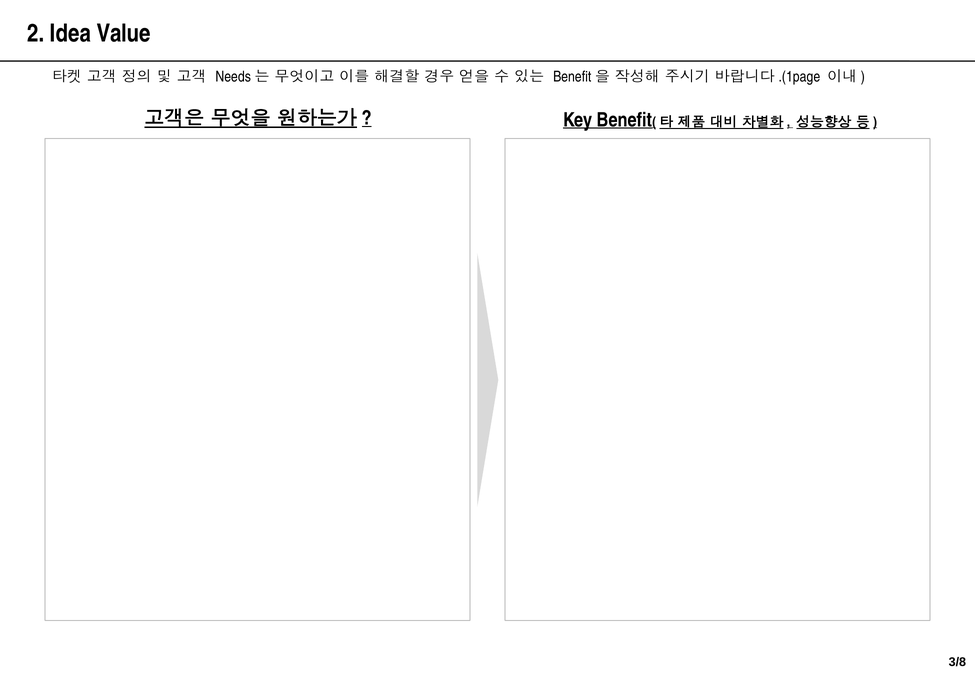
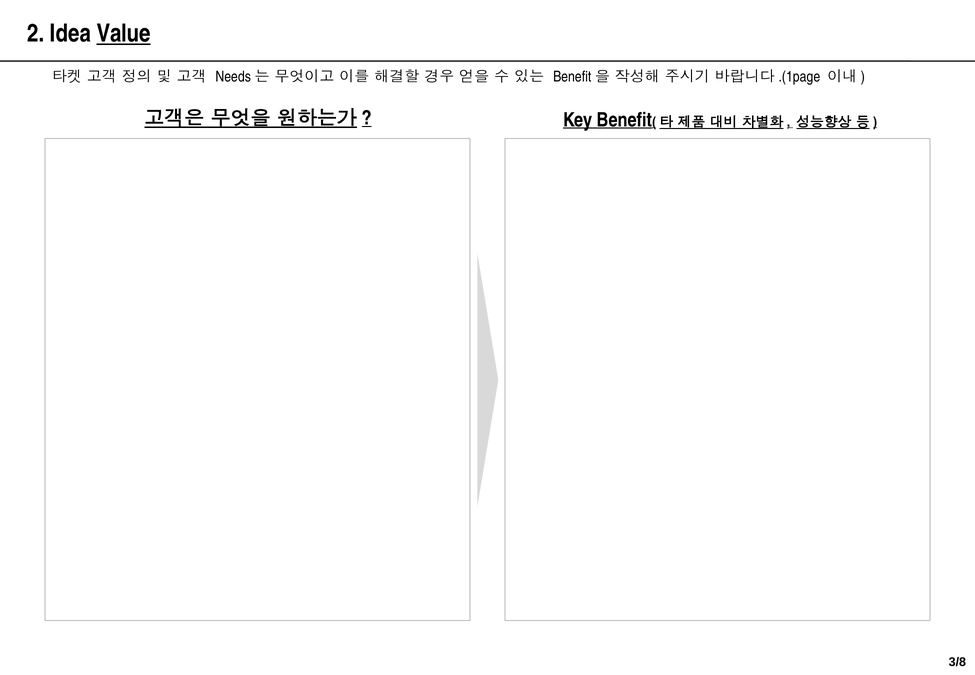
Value underline: none -> present (124, 34)
